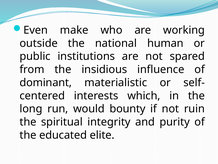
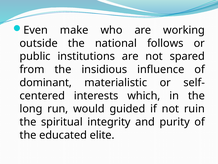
human: human -> follows (165, 43)
bounty: bounty -> guided (127, 109)
